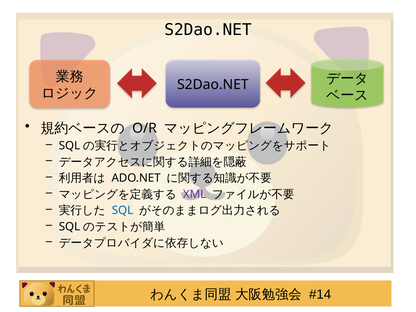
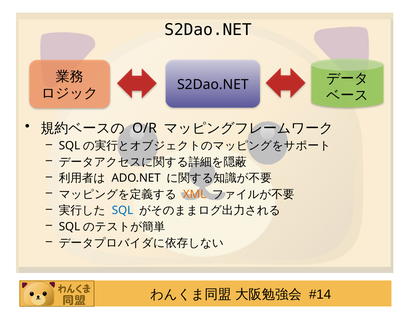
XML colour: purple -> orange (195, 194)
